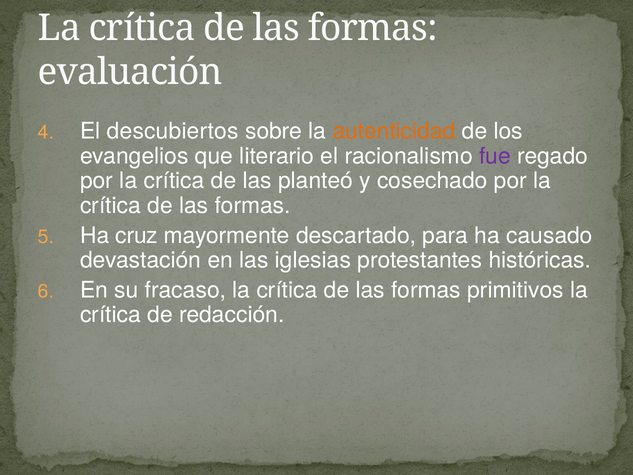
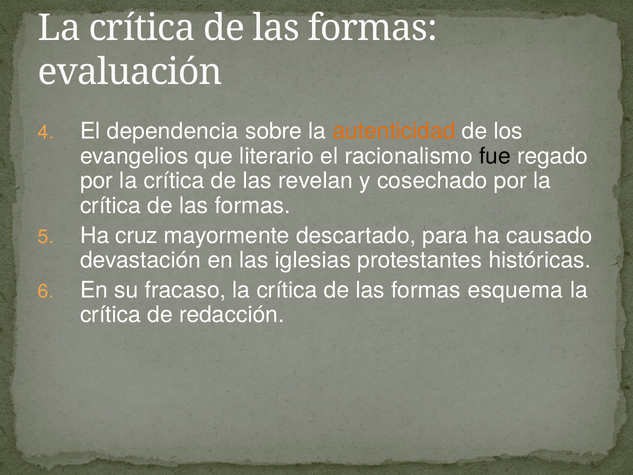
descubiertos: descubiertos -> dependencia (173, 131)
fue colour: purple -> black (495, 156)
planteó: planteó -> revelan (316, 181)
primitivos: primitivos -> esquema (515, 290)
